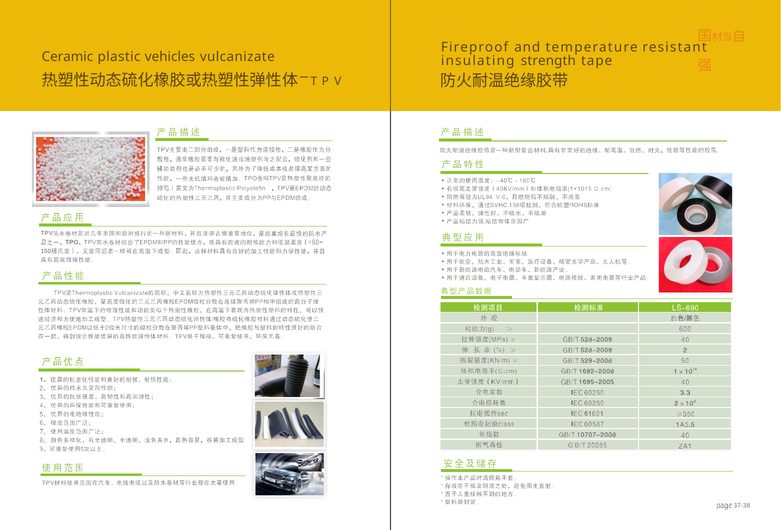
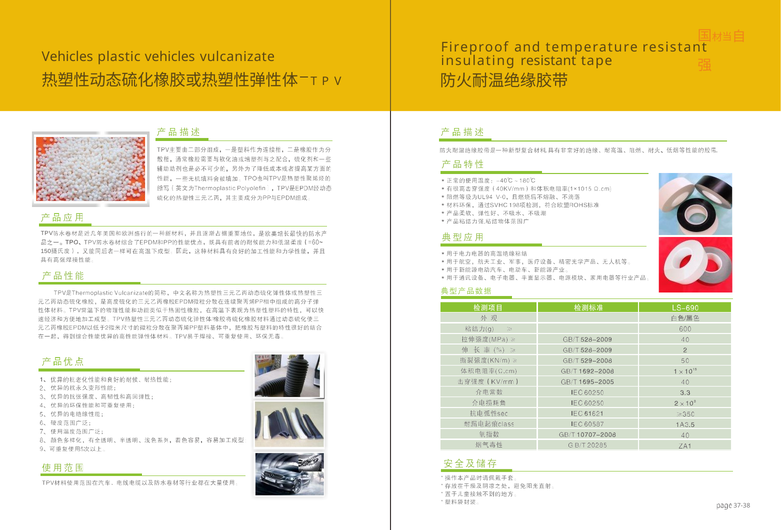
Ceramic: Ceramic -> Vehicles (67, 57)
insulating strength: strength -> resistant (548, 61)
